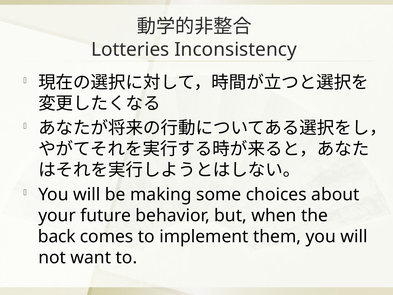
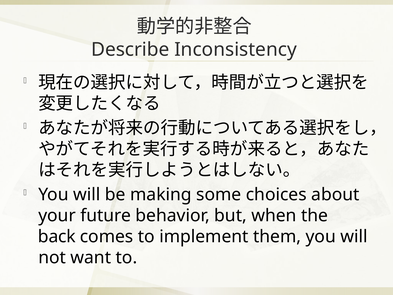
Lotteries: Lotteries -> Describe (130, 49)
